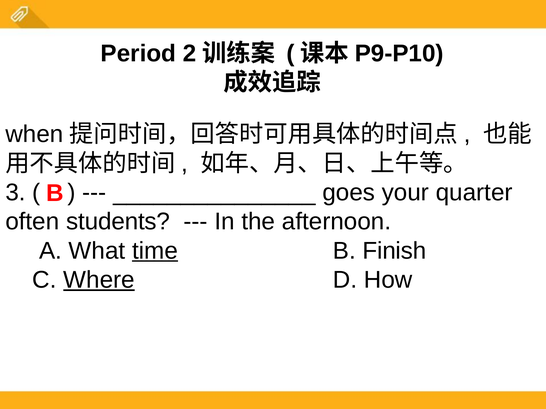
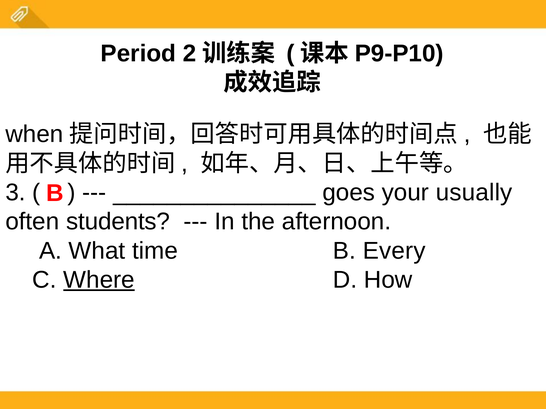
quarter: quarter -> usually (474, 193)
time underline: present -> none (155, 251)
Finish: Finish -> Every (394, 251)
